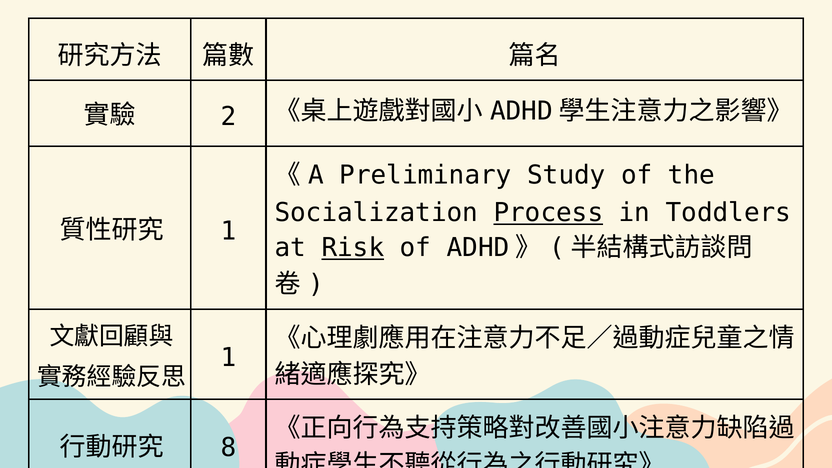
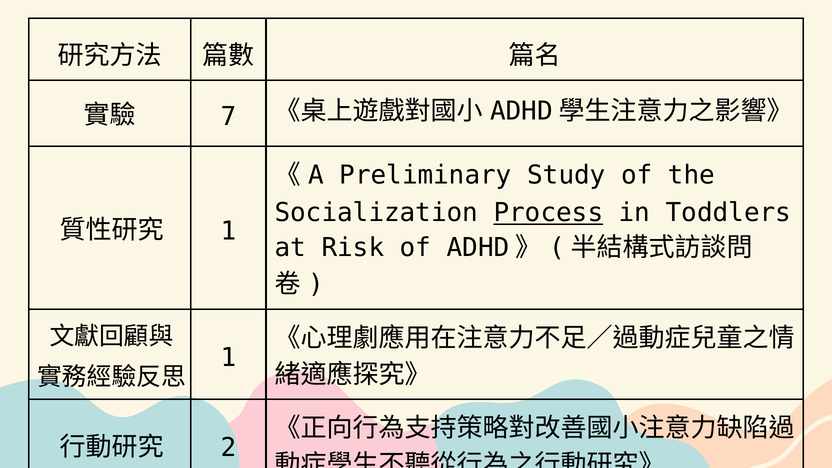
2: 2 -> 7 (228, 117)
Risk underline: present -> none (353, 248)
8: 8 -> 2 (228, 448)
